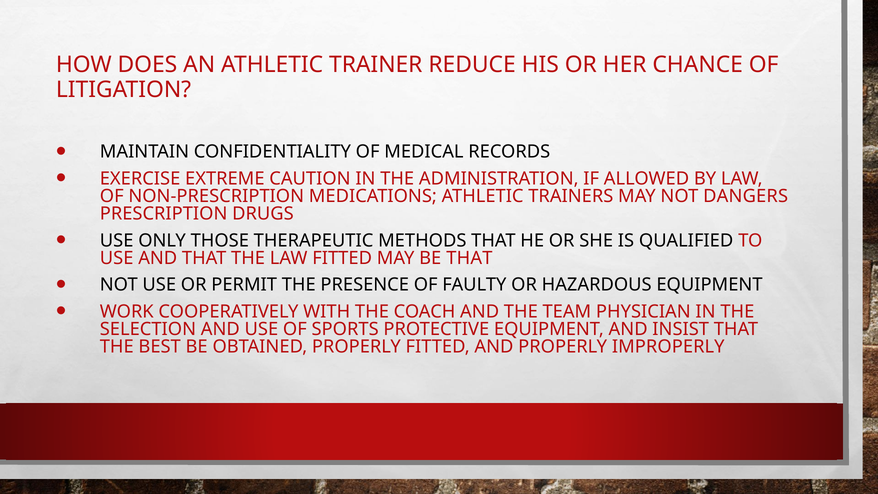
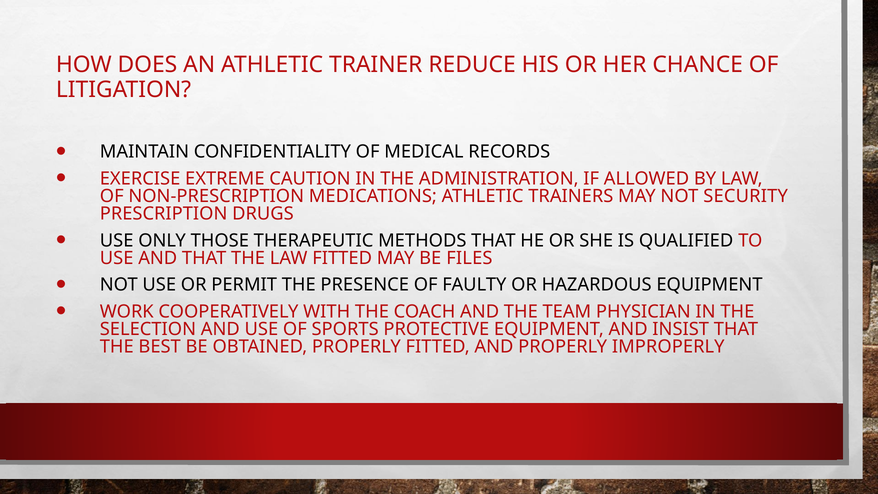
DANGERS: DANGERS -> SECURITY (746, 196)
BE THAT: THAT -> FILES (469, 258)
